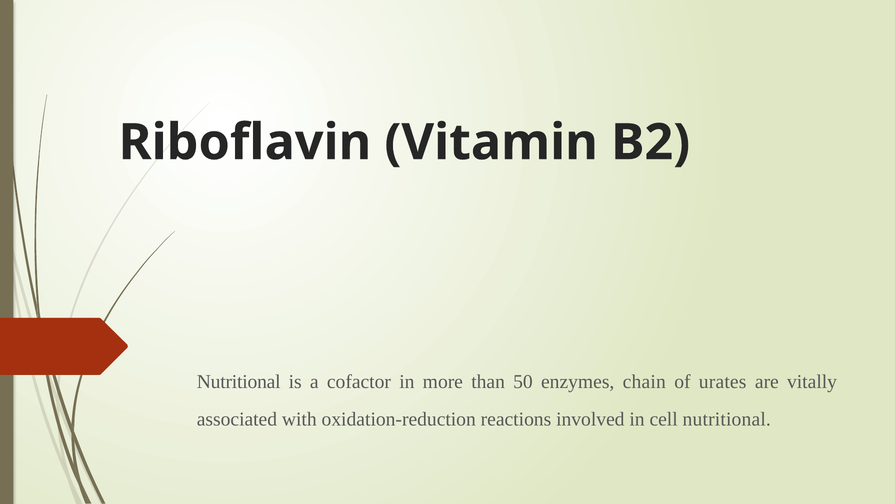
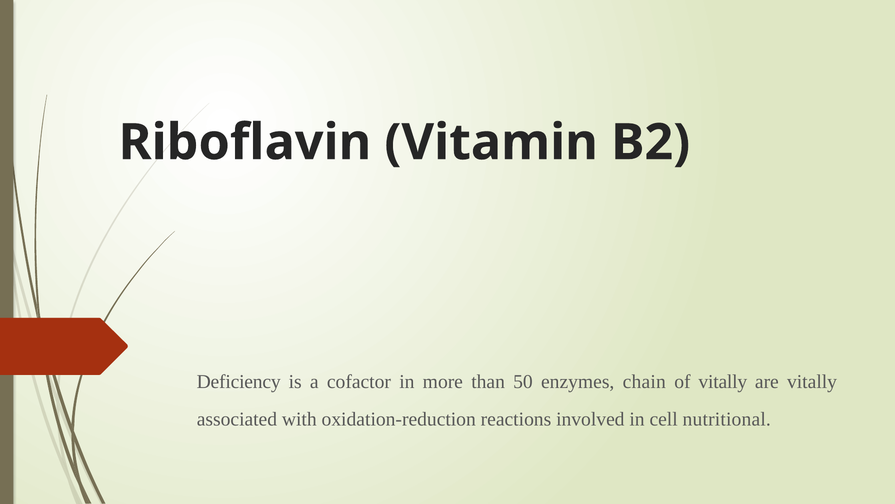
Nutritional: Nutritional -> Deficiency (239, 381)
of urates: urates -> vitally (723, 381)
